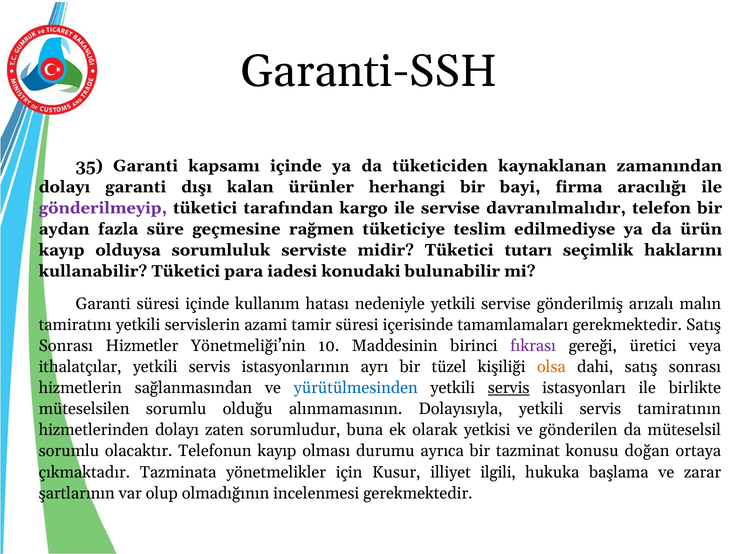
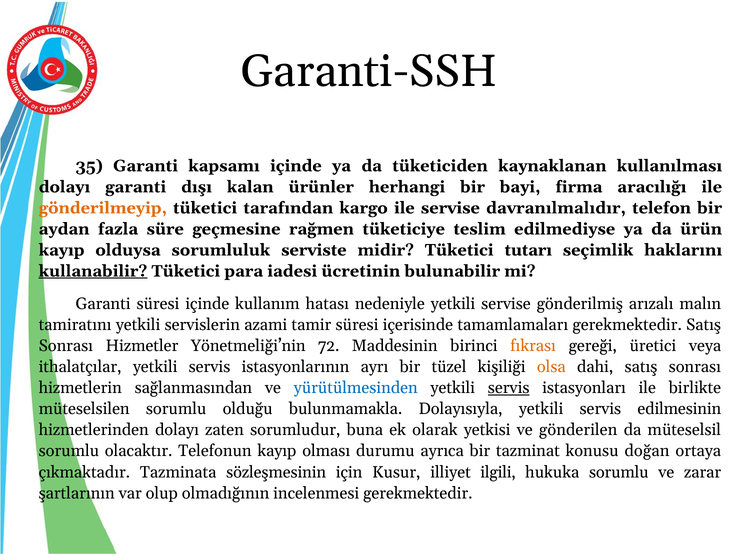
zamanından: zamanından -> kullanılması (669, 166)
gönderilmeyip colour: purple -> orange (103, 208)
kullanabilir underline: none -> present (93, 271)
konudaki: konudaki -> ücretinin (361, 271)
10: 10 -> 72 (329, 345)
fıkrası colour: purple -> orange (533, 345)
alınmamasının: alınmamasının -> bulunmamakla (346, 409)
tamiratının: tamiratının -> edilmesinin (679, 409)
yönetmelikler: yönetmelikler -> sözleşmesinin (276, 472)
hukuka başlama: başlama -> sorumlu (619, 472)
